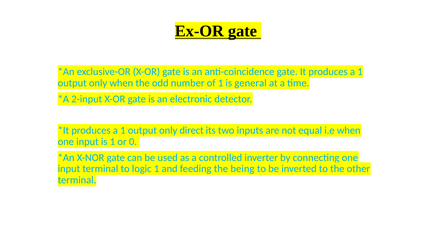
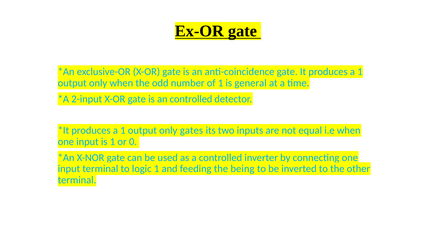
an electronic: electronic -> controlled (191, 99)
direct: direct -> gates (191, 131)
